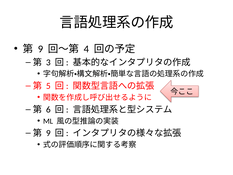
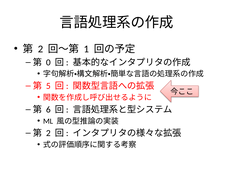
9: 9 -> 2 (40, 49)
4: 4 -> 1 (86, 49)
3: 3 -> 0 (48, 62)
9: 9 -> 2 (48, 133)
